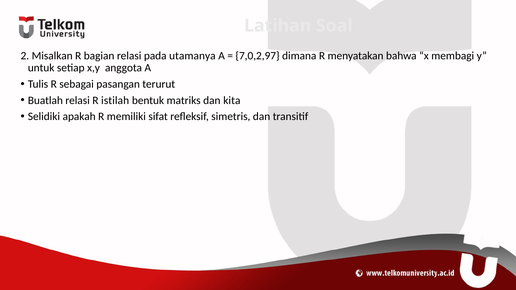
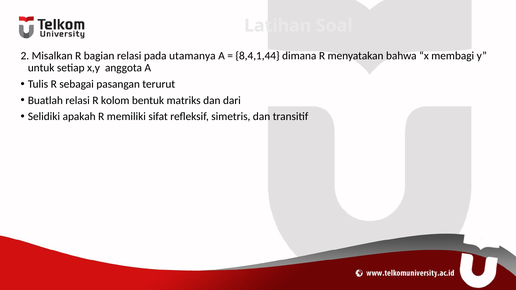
7,0,2,97: 7,0,2,97 -> 8,4,1,44 (258, 56)
istilah: istilah -> kolom (115, 100)
kita: kita -> dari (232, 100)
